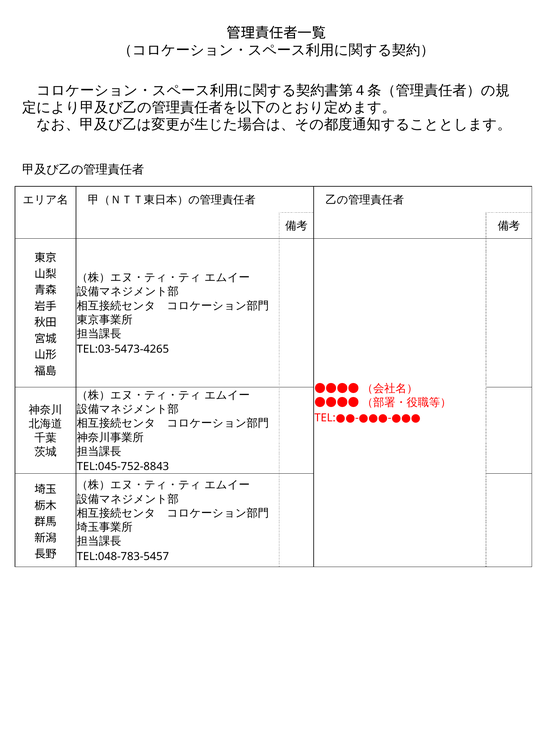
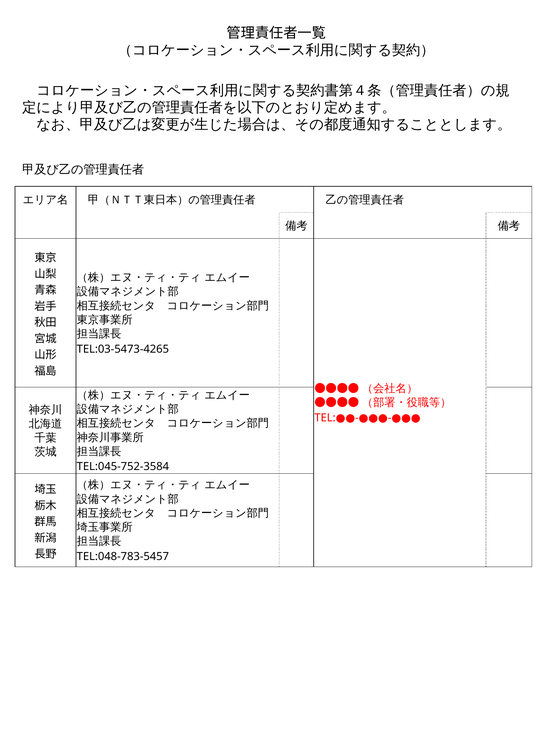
TEL:045-752-8843: TEL:045-752-8843 -> TEL:045-752-3584 (123, 467)
